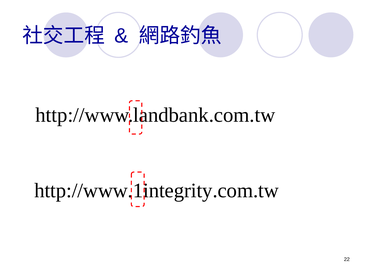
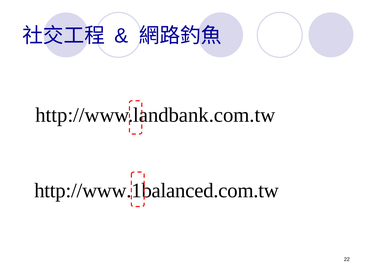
http://www.1integrity.com.tw: http://www.1integrity.com.tw -> http://www.1balanced.com.tw (157, 191)
